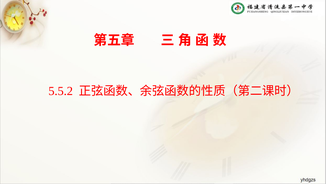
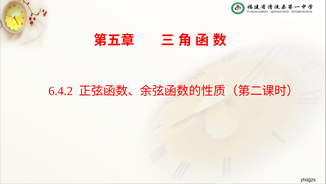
5.5.2: 5.5.2 -> 6.4.2 (61, 91)
